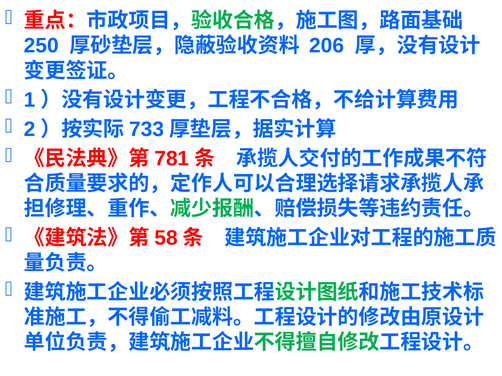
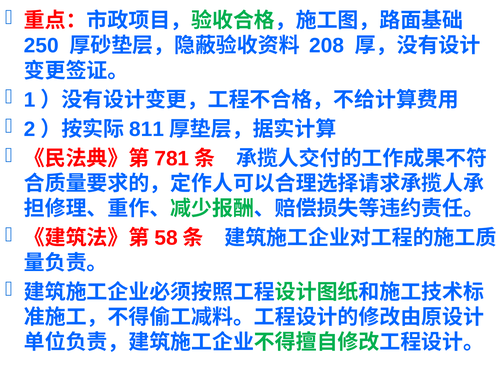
206: 206 -> 208 (327, 46)
733: 733 -> 811 (147, 129)
